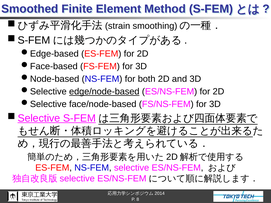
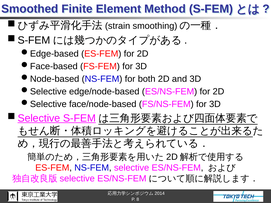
edge/node-based underline: present -> none (104, 92)
